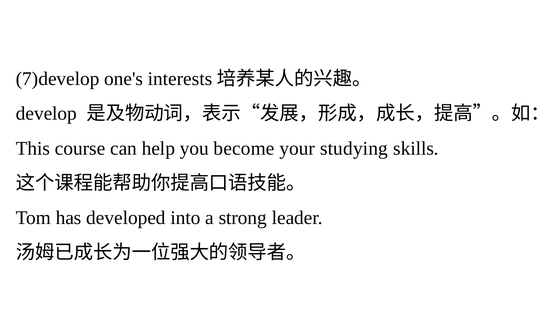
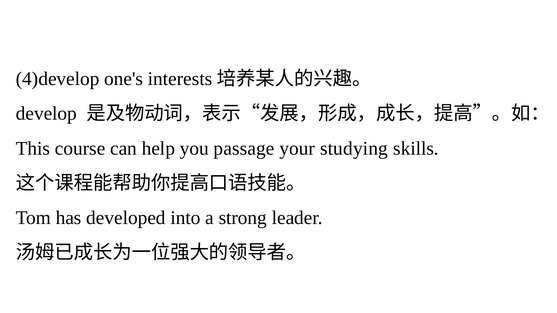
7)develop: 7)develop -> 4)develop (58, 79)
become: become -> passage (244, 148)
